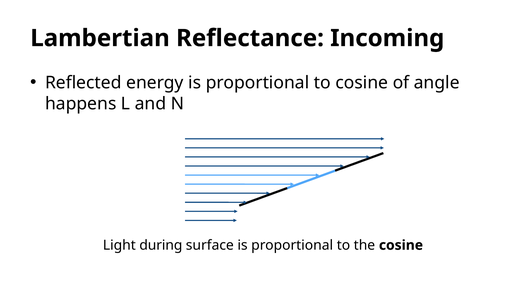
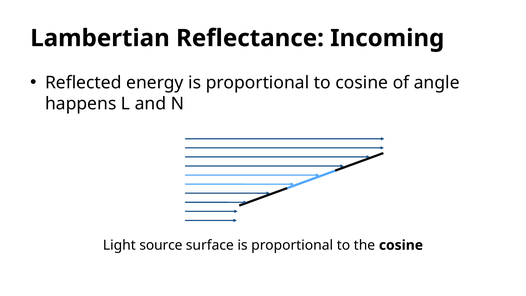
during: during -> source (161, 245)
